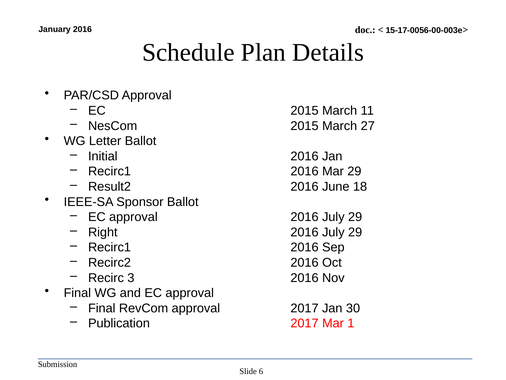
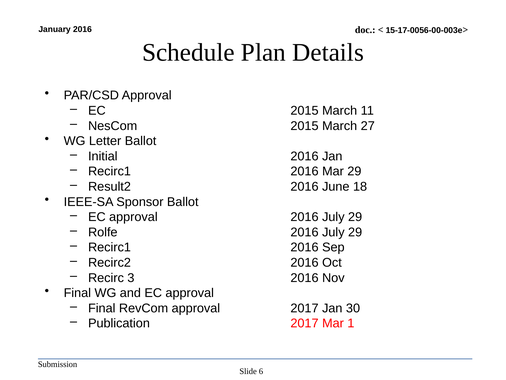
Right: Right -> Rolfe (103, 232)
